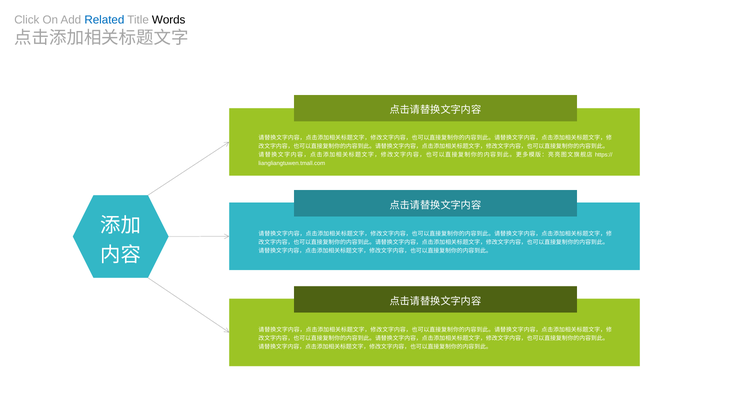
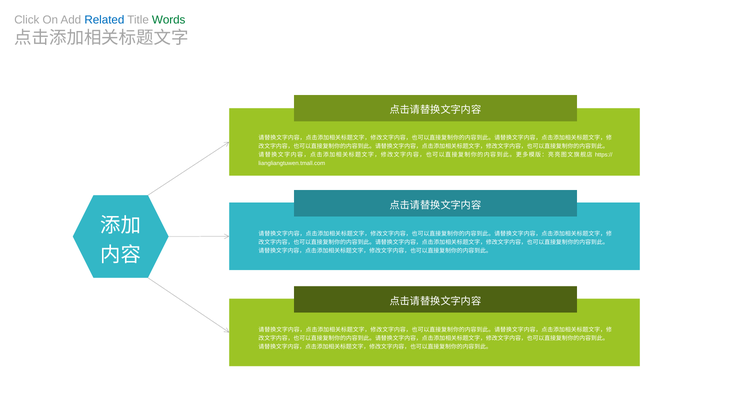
Words colour: black -> green (169, 20)
